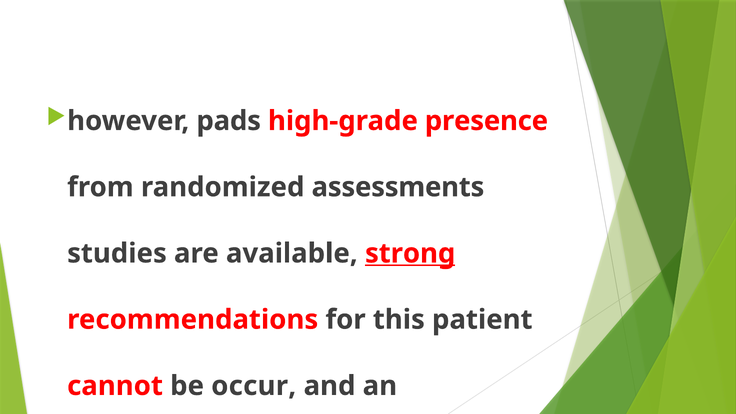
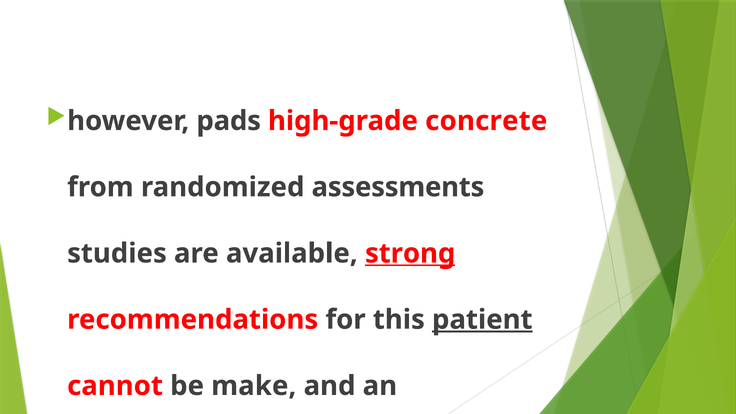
presence: presence -> concrete (486, 121)
patient underline: none -> present (482, 320)
occur: occur -> make (254, 386)
